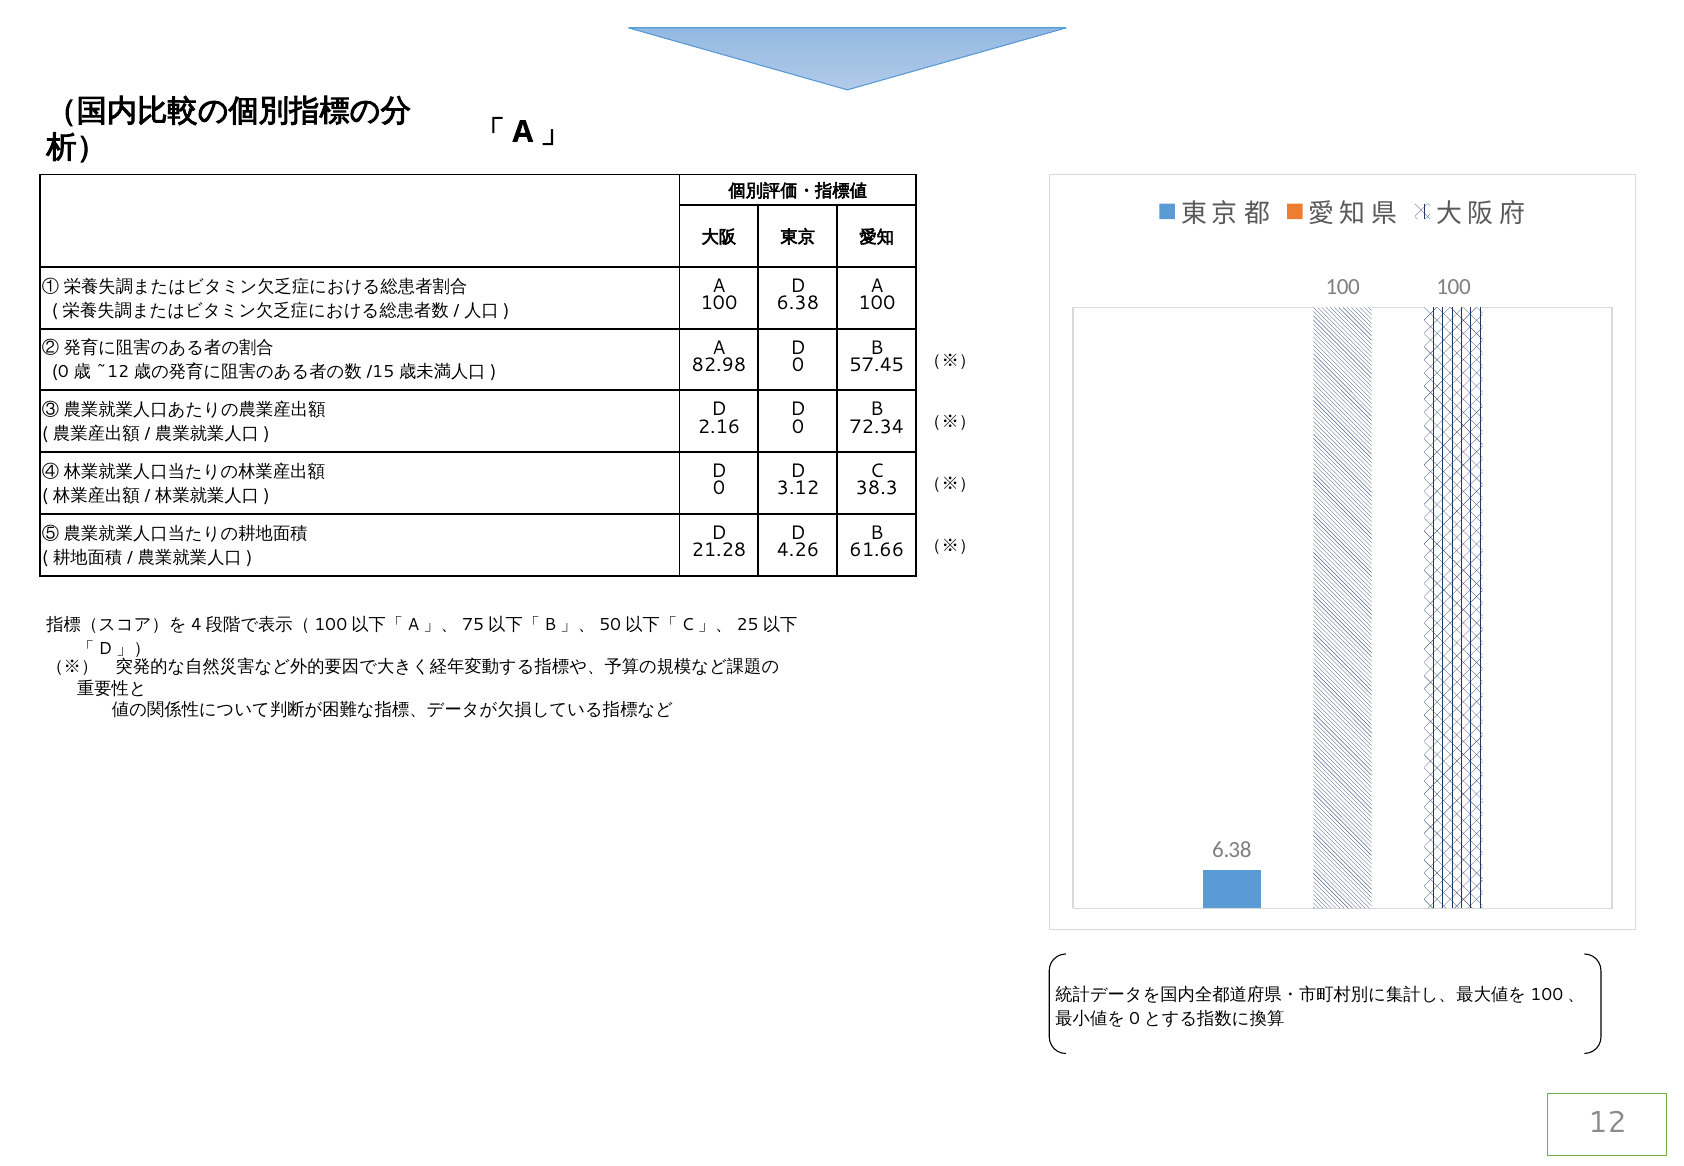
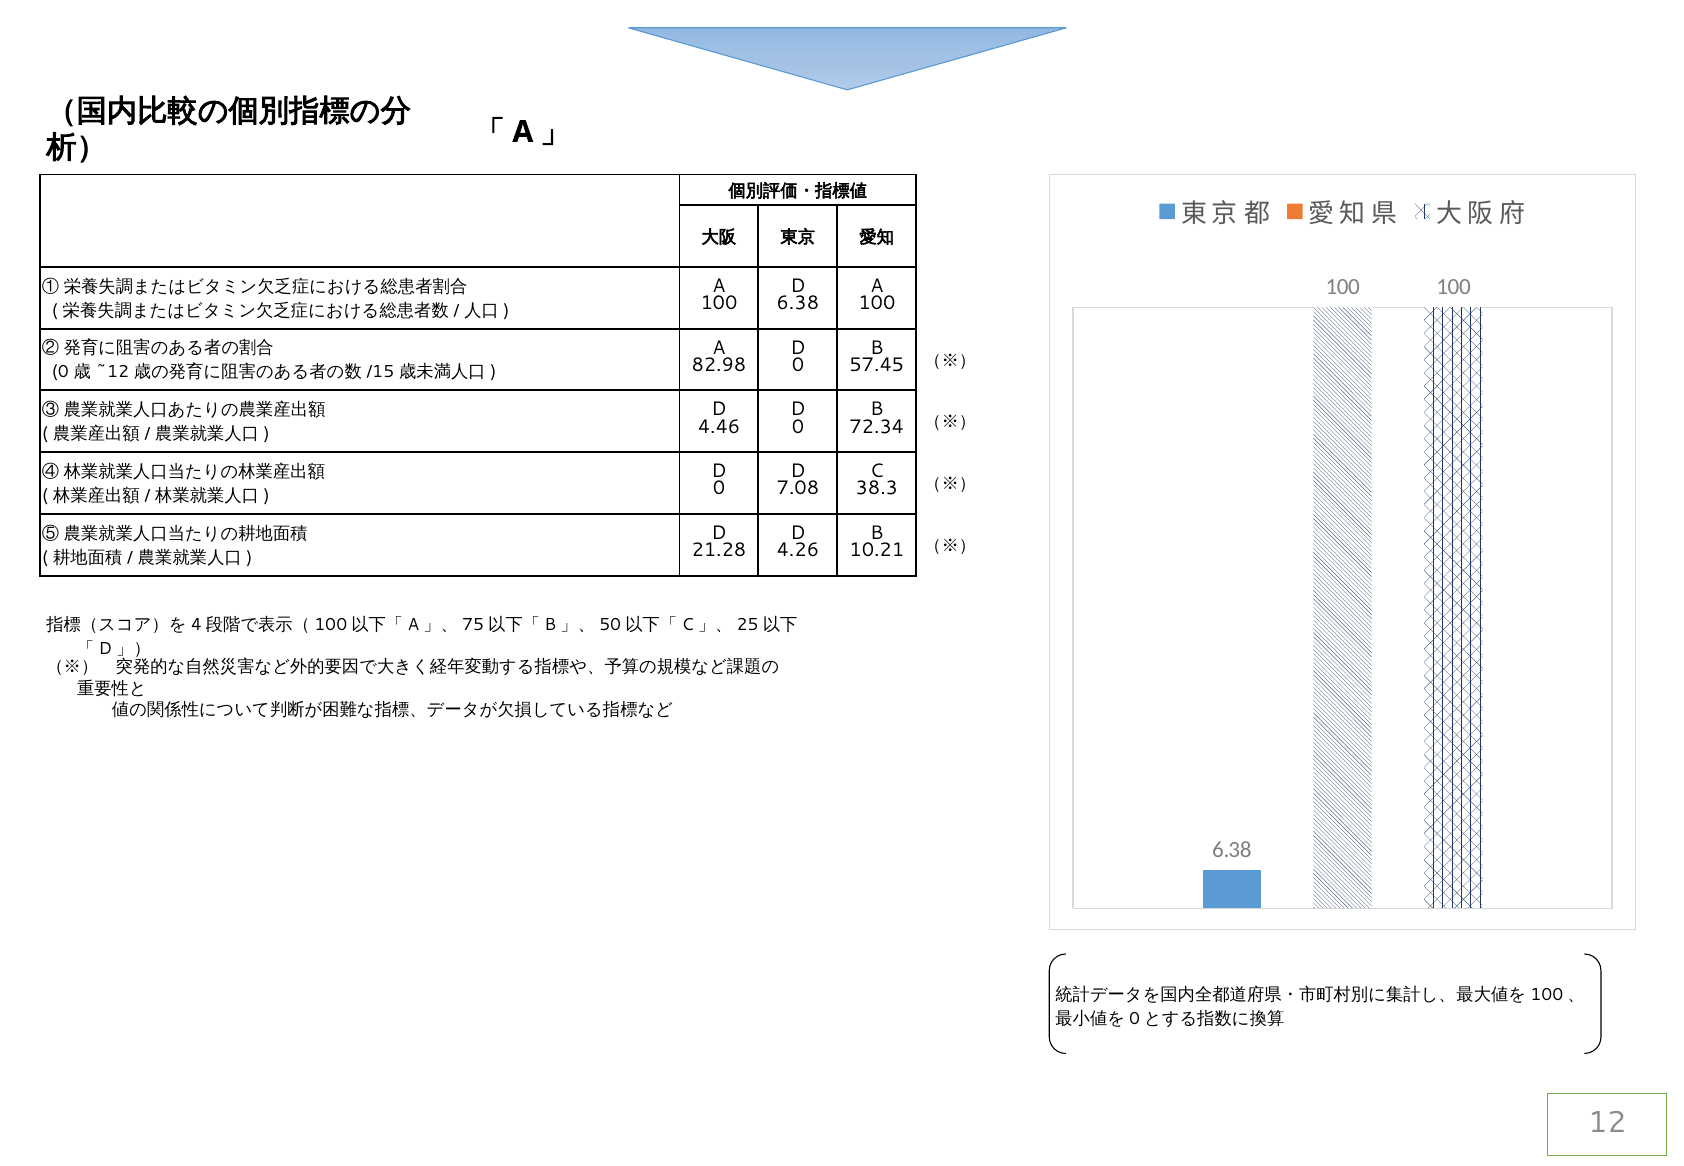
2.16: 2.16 -> 4.46 (719, 427)
3.12: 3.12 -> 7.08 (798, 488)
61.66: 61.66 -> 10.21 (877, 550)
